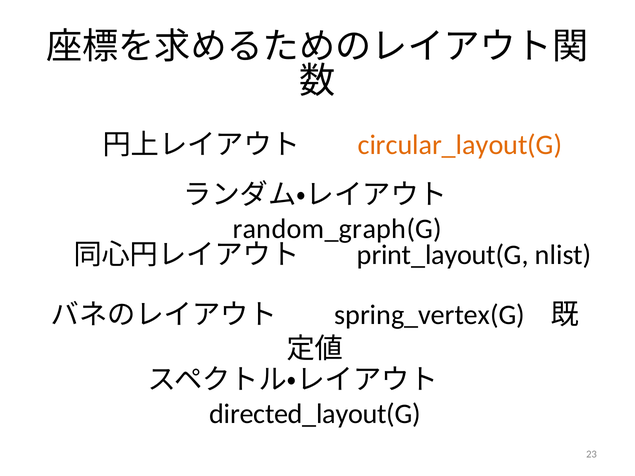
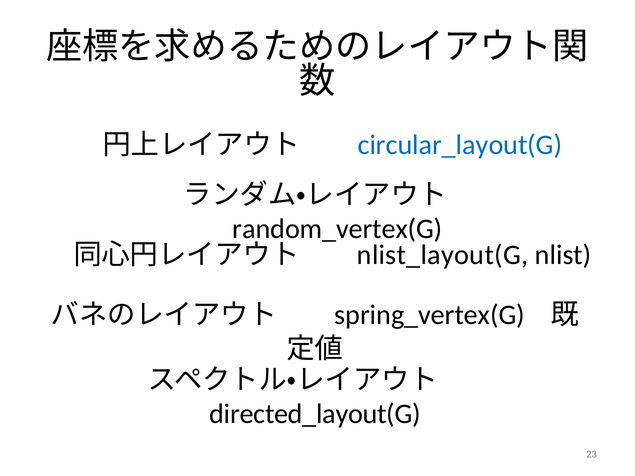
circular_layout(G colour: orange -> blue (460, 145)
random_graph(G: random_graph(G -> random_vertex(G (337, 229)
print_layout(G: print_layout(G -> nlist_layout(G (443, 255)
